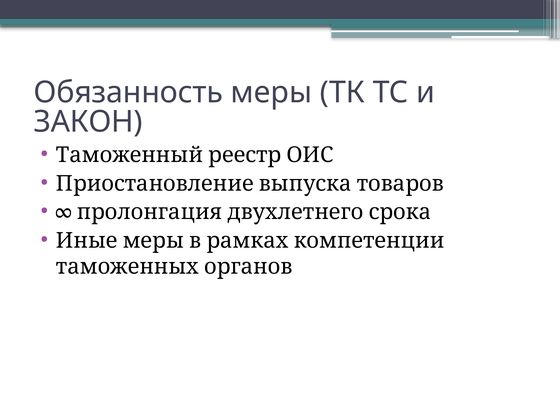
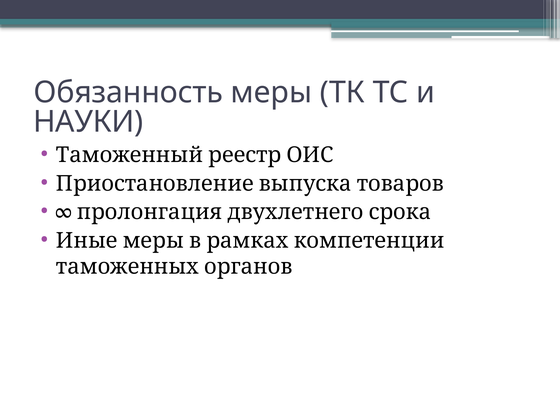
ЗАКОН: ЗАКОН -> НАУКИ (88, 122)
